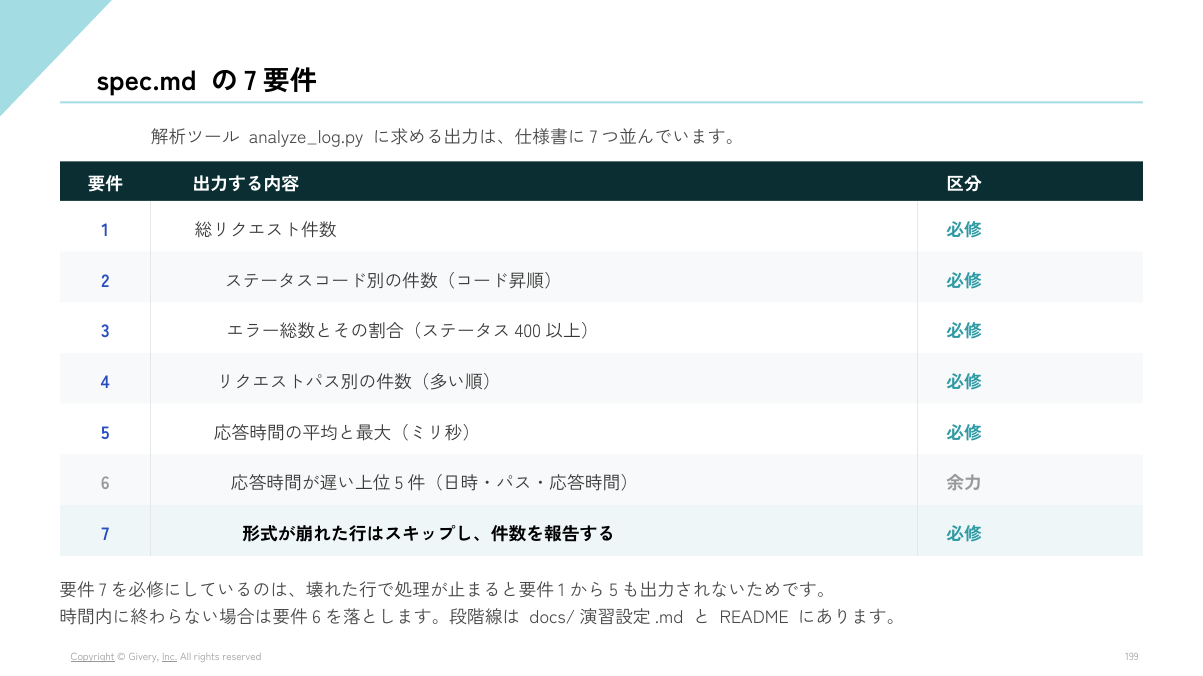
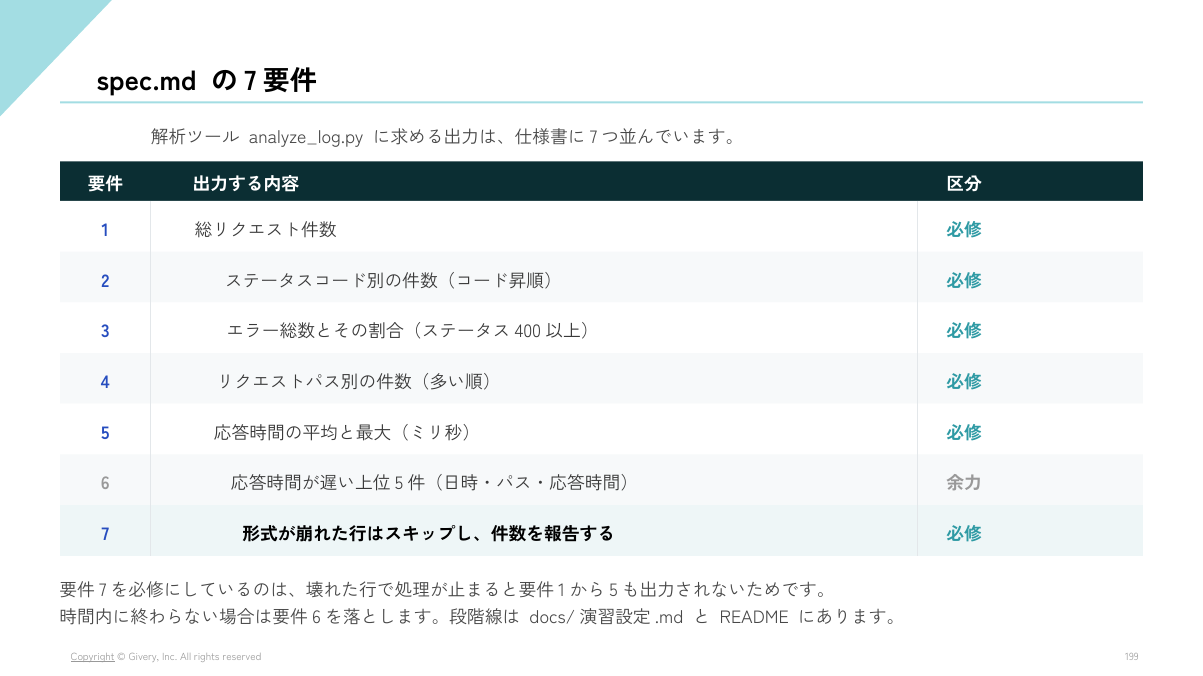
Inc underline: present -> none (170, 658)
